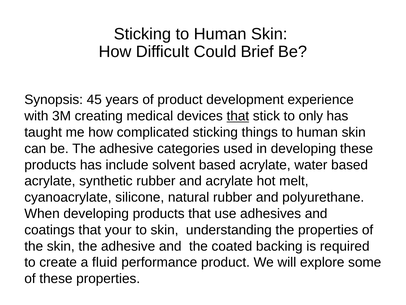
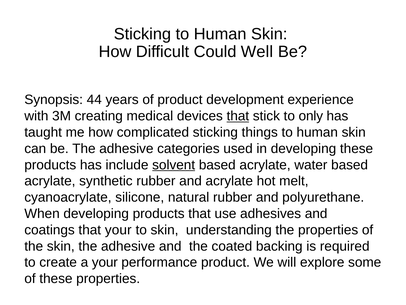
Brief: Brief -> Well (257, 52)
45: 45 -> 44 (94, 100)
solvent underline: none -> present (174, 165)
a fluid: fluid -> your (105, 262)
